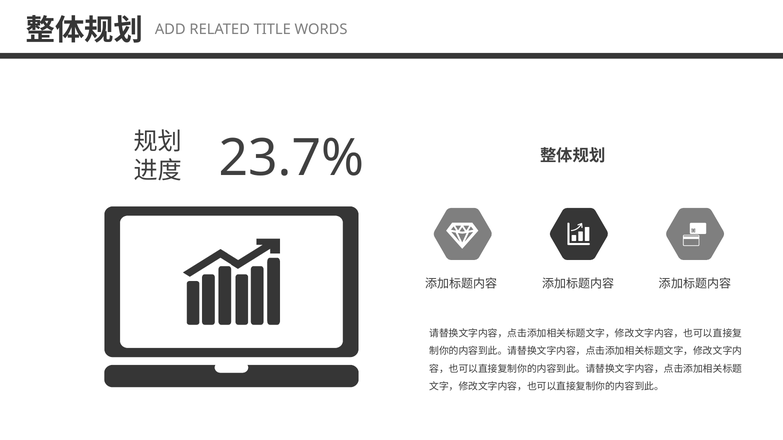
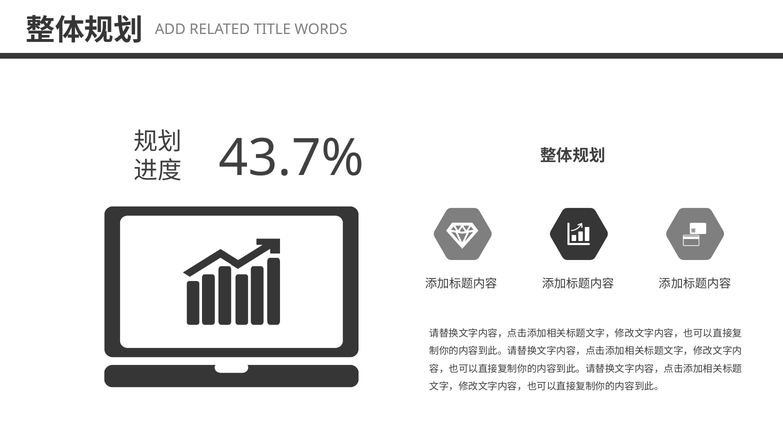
23.7%: 23.7% -> 43.7% (291, 158)
